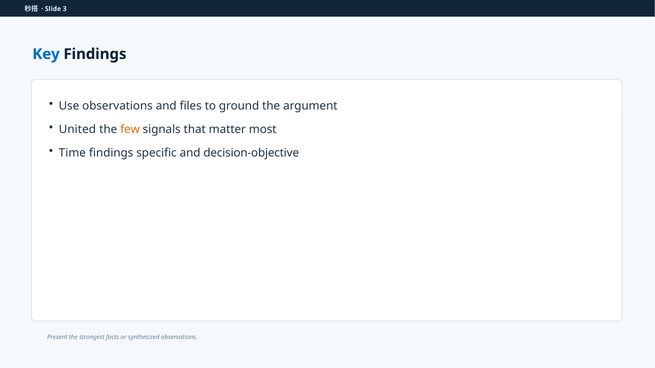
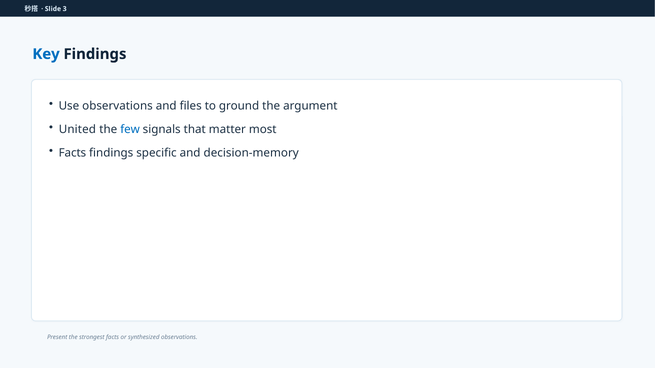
few colour: orange -> blue (130, 129)
Time: Time -> Facts (72, 153)
decision-objective: decision-objective -> decision-memory (251, 153)
